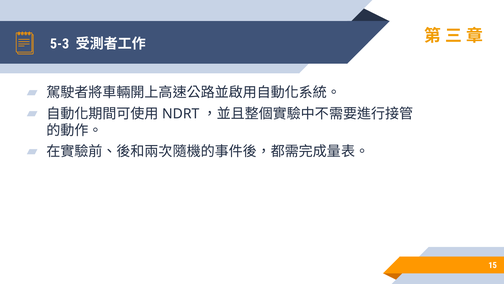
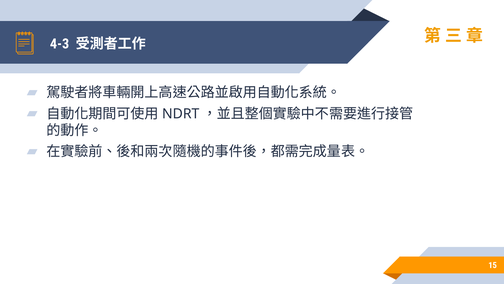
5-3: 5-3 -> 4-3 (60, 44)
